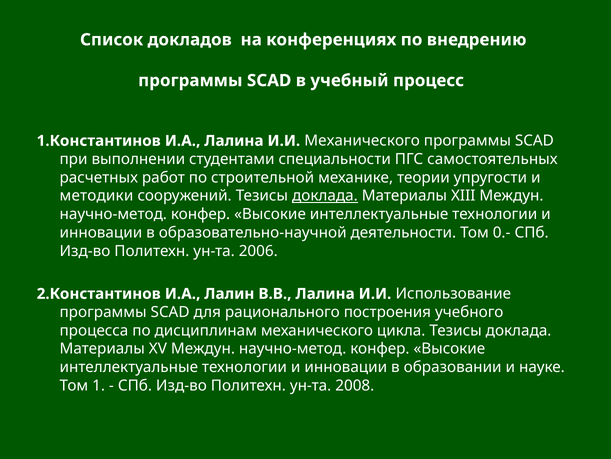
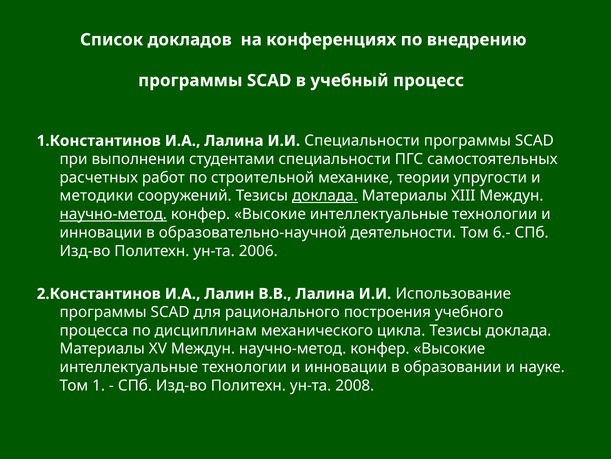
И.И Механического: Механического -> Специальности (362, 141)
научно-метод underline: none -> present (113, 214)
0.-: 0.- -> 6.- (502, 232)
